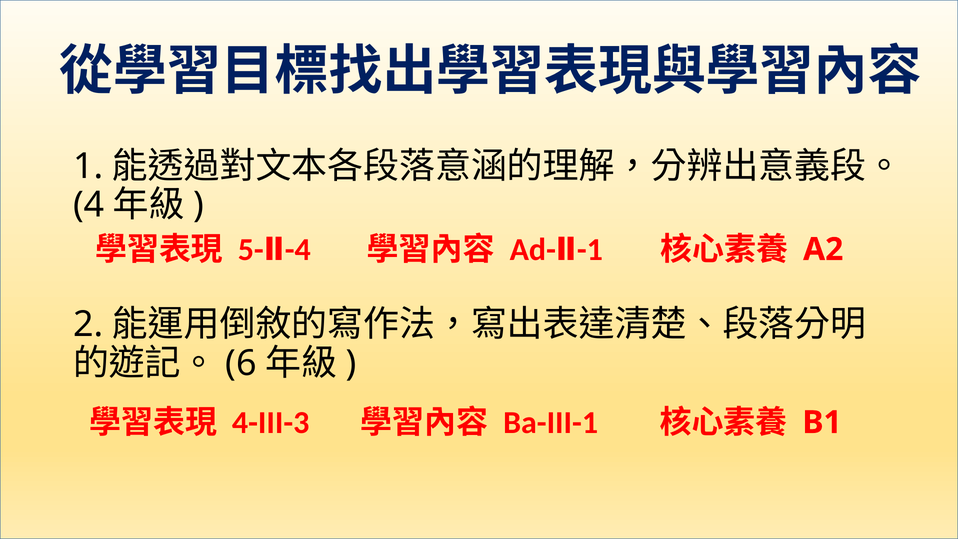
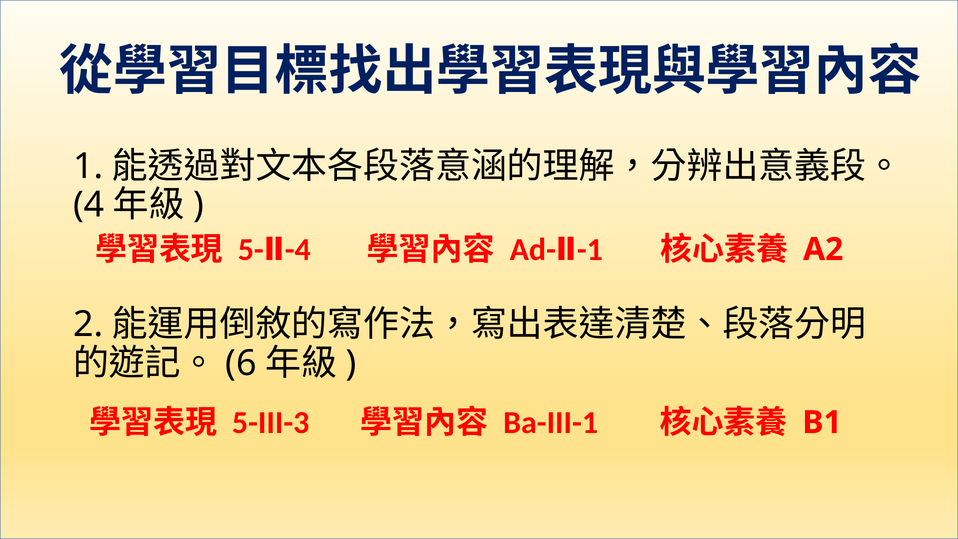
4-III-3: 4-III-3 -> 5-III-3 (271, 422)
